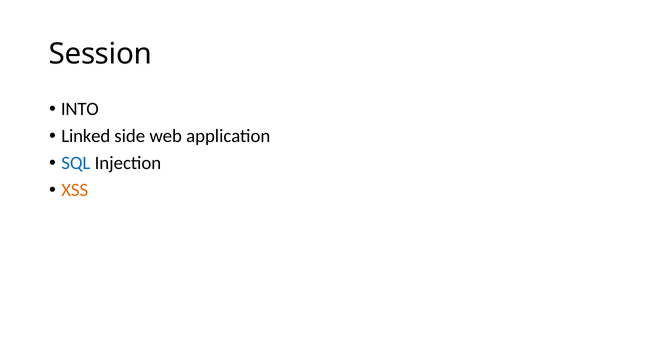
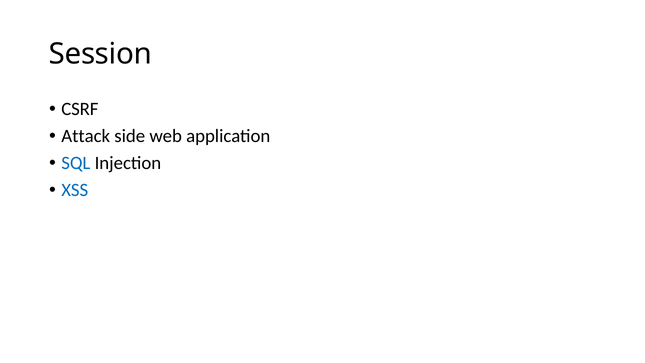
INTO: INTO -> CSRF (80, 109)
Linked: Linked -> Attack (86, 136)
XSS colour: orange -> blue (75, 190)
